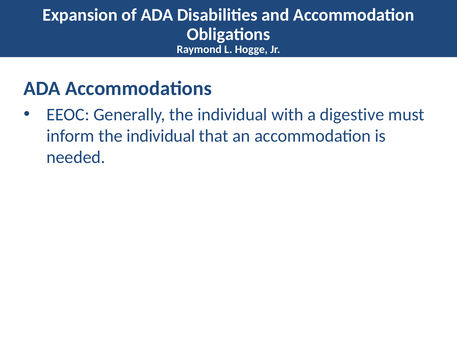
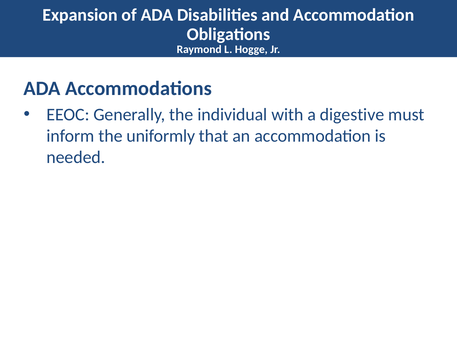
inform the individual: individual -> uniformly (161, 136)
